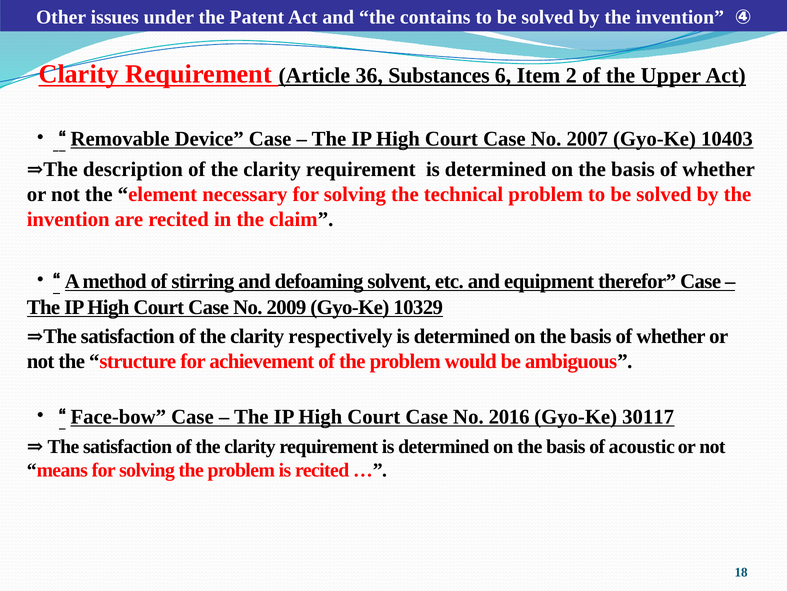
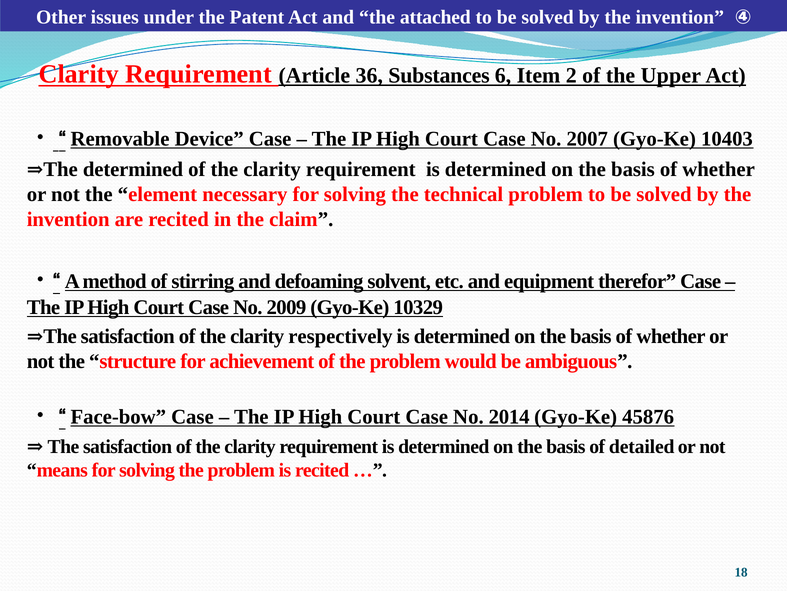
contains: contains -> attached (435, 17)
⇒The description: description -> determined (133, 169)
2016: 2016 -> 2014 (509, 416)
30117: 30117 -> 45876 (648, 416)
acoustic: acoustic -> detailed (642, 446)
